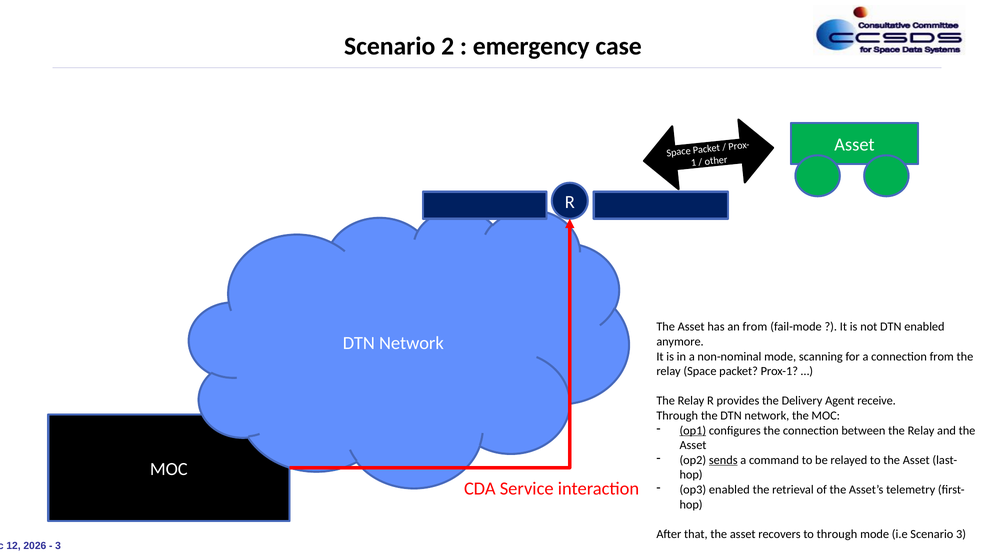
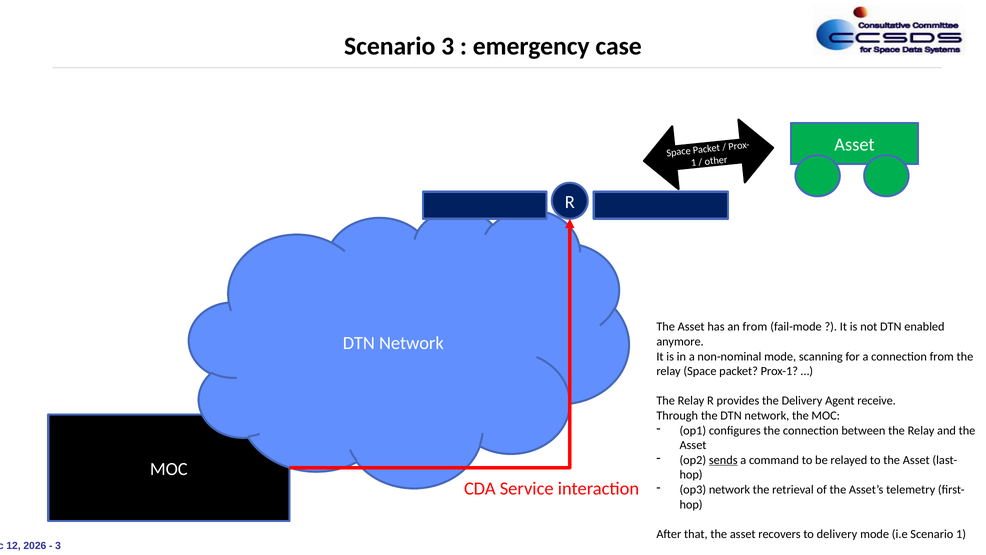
Scenario 2: 2 -> 3 (448, 46)
op1 underline: present -> none (693, 430)
op3 enabled: enabled -> network (729, 489)
to through: through -> delivery (837, 534)
Scenario 3: 3 -> 1 (961, 534)
